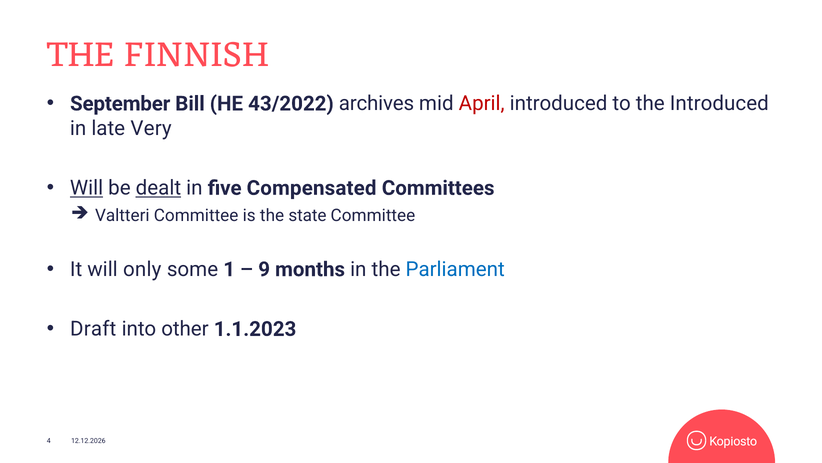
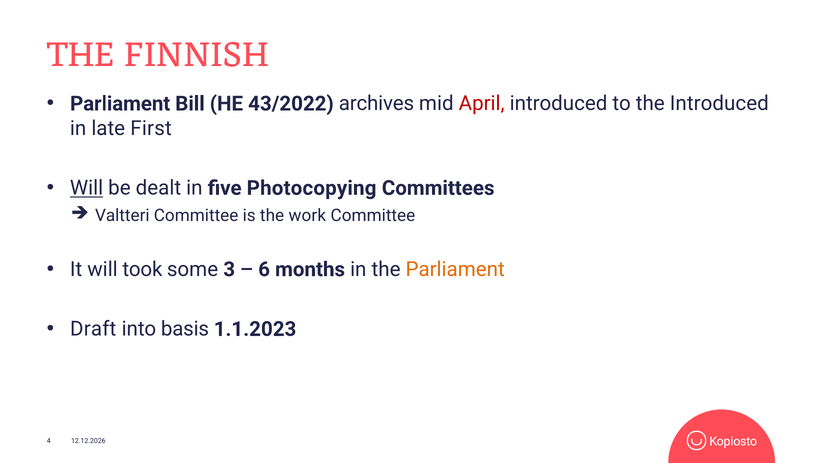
September: September -> Parliament (120, 104)
Very: Very -> First (151, 128)
dealt underline: present -> none (158, 188)
Compensated: Compensated -> Photocopying (312, 188)
state: state -> work (307, 215)
only: only -> took (142, 269)
1: 1 -> 3 (229, 269)
9: 9 -> 6 (264, 269)
Parliament colour: blue -> orange (455, 269)
other: other -> basis (185, 329)
